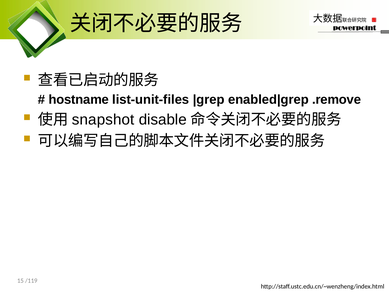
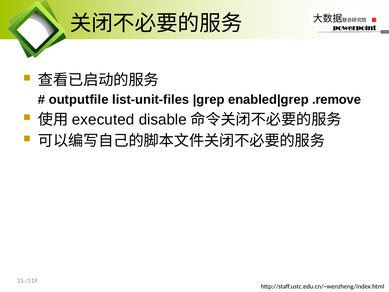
hostname: hostname -> outputfile (79, 99)
snapshot: snapshot -> executed (103, 120)
